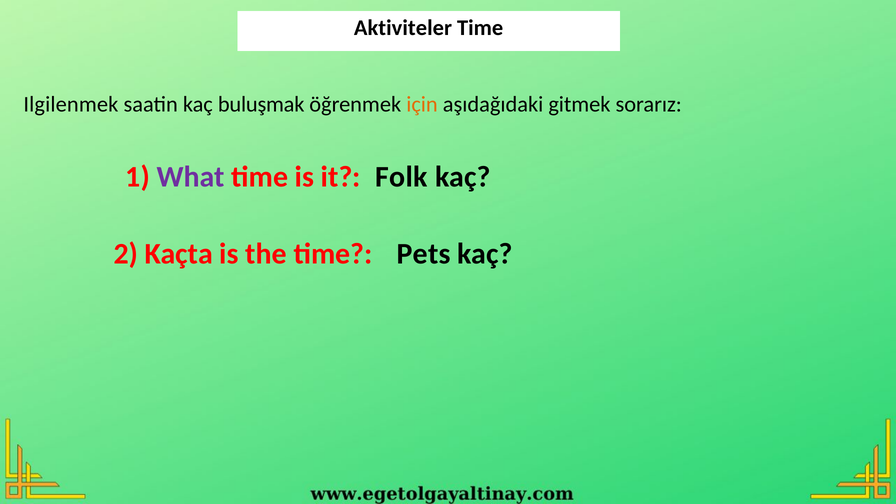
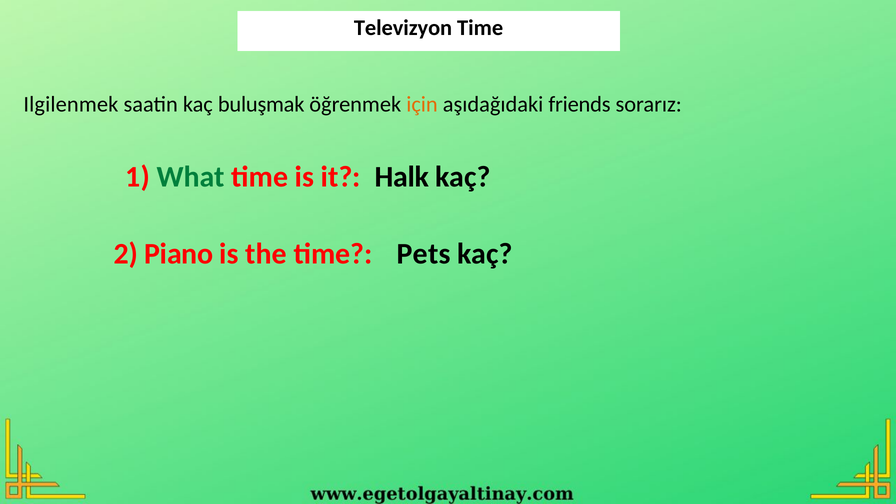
Aktiviteler: Aktiviteler -> Televizyon (403, 28)
gitmek: gitmek -> friends (579, 104)
What colour: purple -> green (191, 177)
Folk: Folk -> Halk (402, 177)
Kaçta: Kaçta -> Piano (179, 254)
